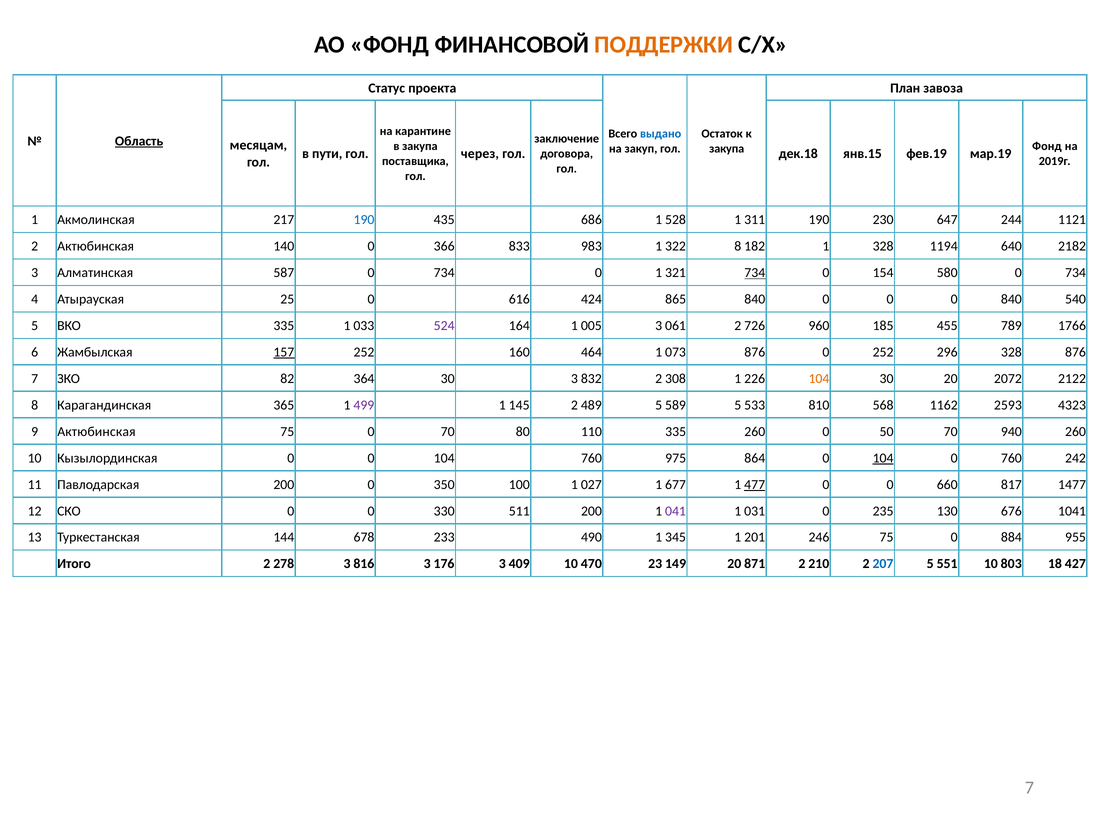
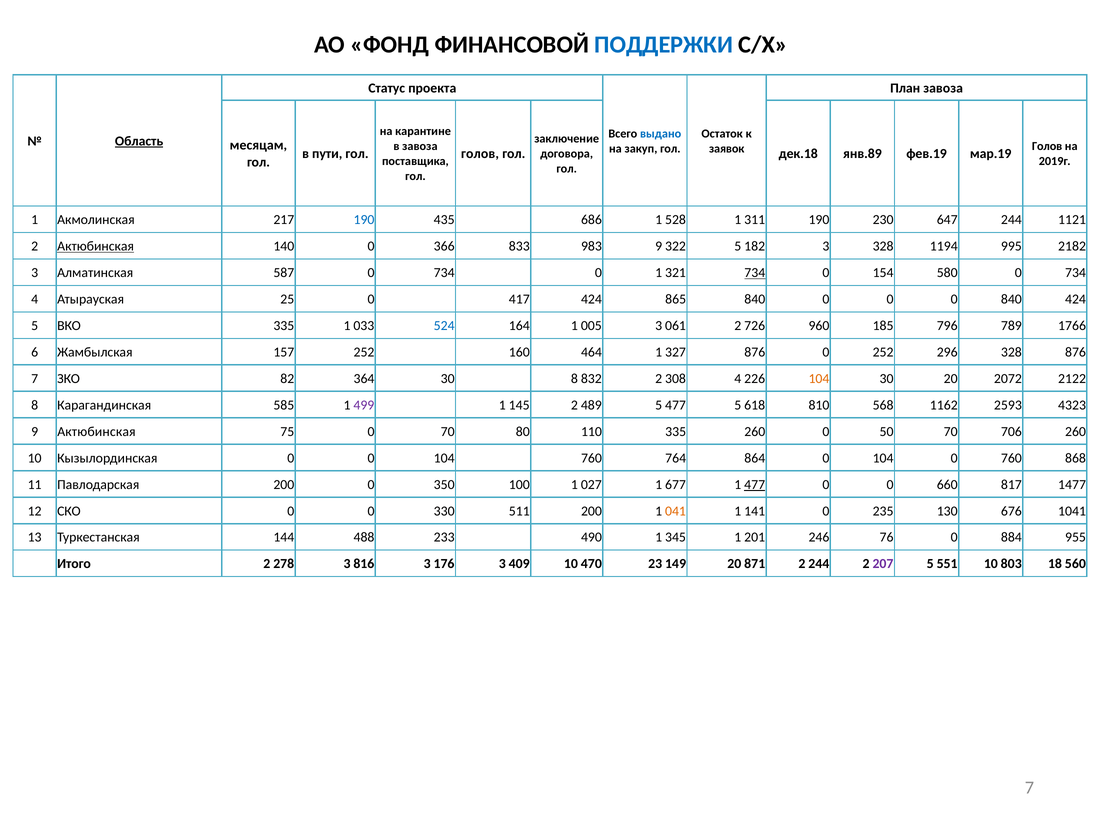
ПОДДЕРЖКИ colour: orange -> blue (664, 44)
в закупа: закупа -> завоза (420, 146)
Фонд: Фонд -> Голов (1047, 146)
закупа: закупа -> заявок (727, 149)
через: через -> голов (480, 154)
янв.15: янв.15 -> янв.89 (862, 154)
Актюбинская underline: none -> present (96, 246)
983 1: 1 -> 9 (659, 246)
322 8: 8 -> 5 (738, 246)
182 1: 1 -> 3 (826, 246)
640: 640 -> 995 (1011, 246)
616: 616 -> 417 (519, 299)
840 540: 540 -> 424 (1076, 299)
524 colour: purple -> blue (444, 326)
455: 455 -> 796 (947, 326)
157 underline: present -> none (284, 352)
073: 073 -> 327 (676, 352)
30 3: 3 -> 8 (574, 379)
308 1: 1 -> 4 (738, 379)
365: 365 -> 585 (284, 405)
5 589: 589 -> 477 (676, 405)
533: 533 -> 618 (755, 405)
940: 940 -> 706 (1011, 432)
975: 975 -> 764 (676, 458)
104 underline: present -> none (883, 458)
242: 242 -> 868 (1076, 458)
041 colour: purple -> orange (676, 511)
031: 031 -> 141 (755, 511)
678: 678 -> 488 (364, 537)
246 75: 75 -> 76 (887, 537)
2 210: 210 -> 244 (819, 564)
207 colour: blue -> purple (883, 564)
427: 427 -> 560 (1075, 564)
